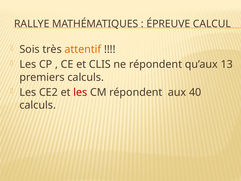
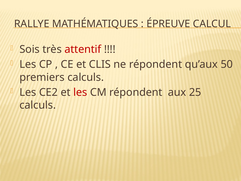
attentif colour: orange -> red (83, 49)
13: 13 -> 50 (227, 64)
40: 40 -> 25 (195, 92)
